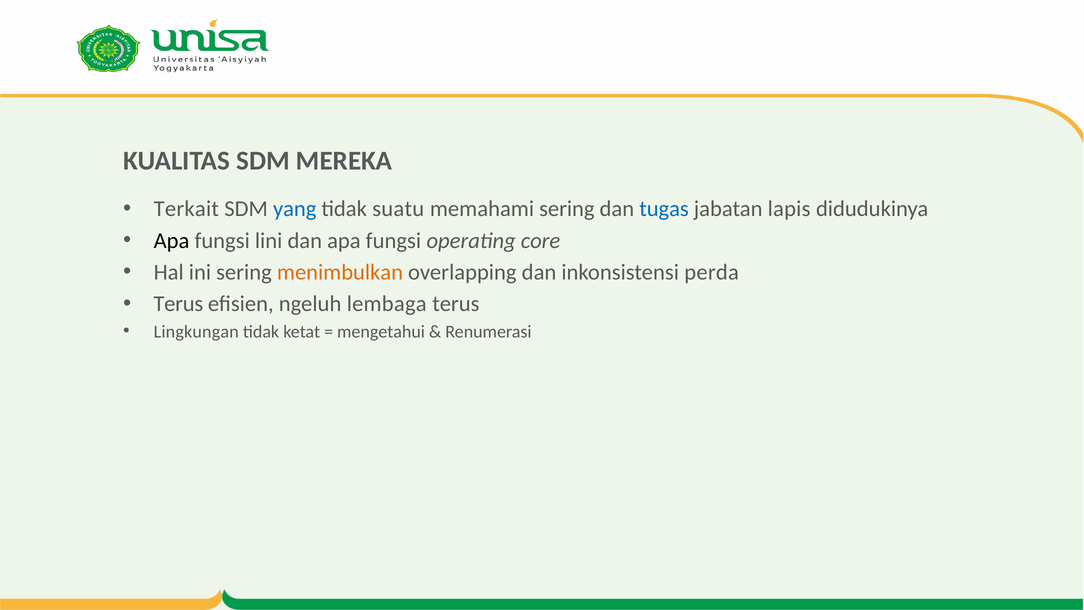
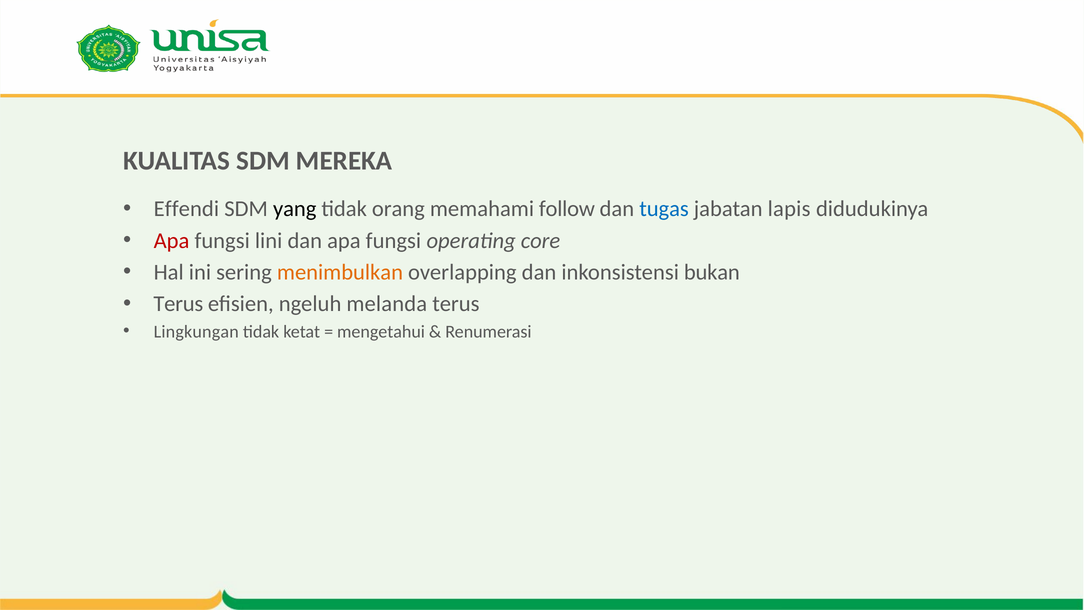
Terkait: Terkait -> Effendi (186, 209)
yang colour: blue -> black (295, 209)
suatu: suatu -> orang (398, 209)
memahami sering: sering -> follow (567, 209)
Apa colour: black -> red (172, 240)
perda: perda -> bukan (712, 272)
lembaga: lembaga -> melanda (387, 304)
